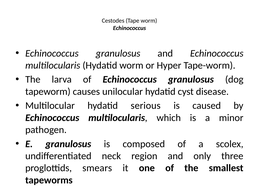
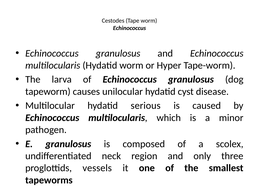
smears: smears -> vessels (97, 168)
